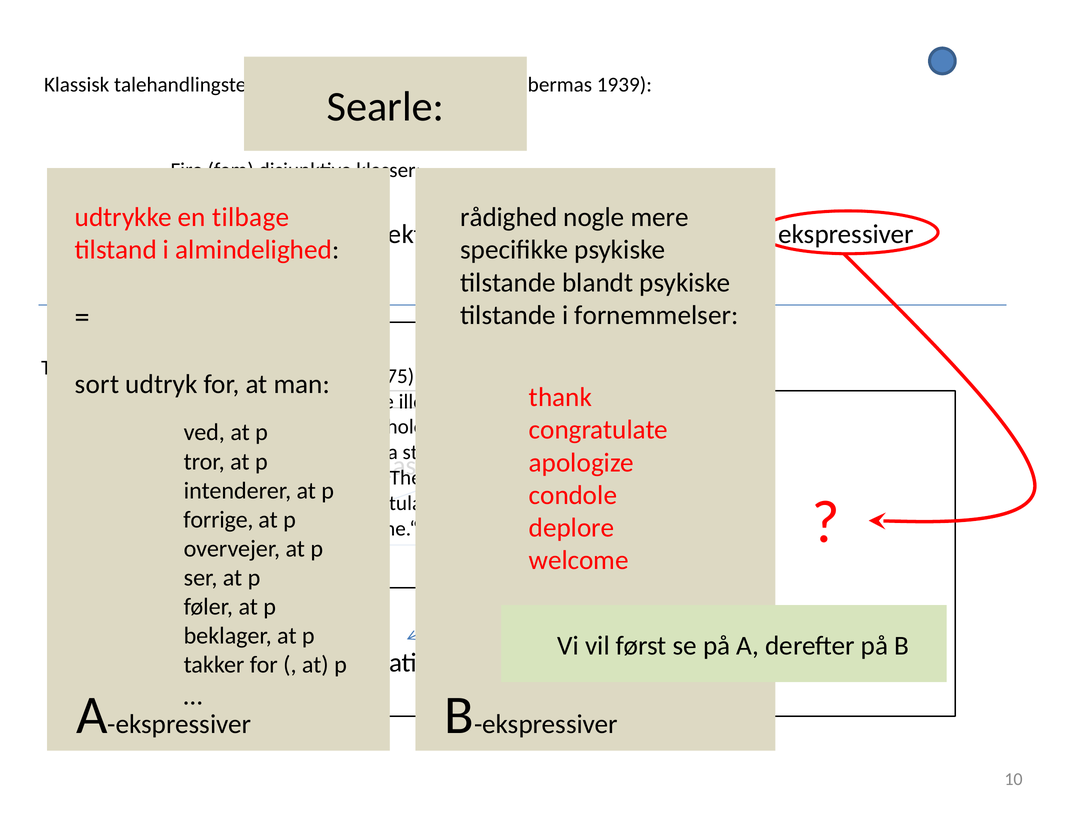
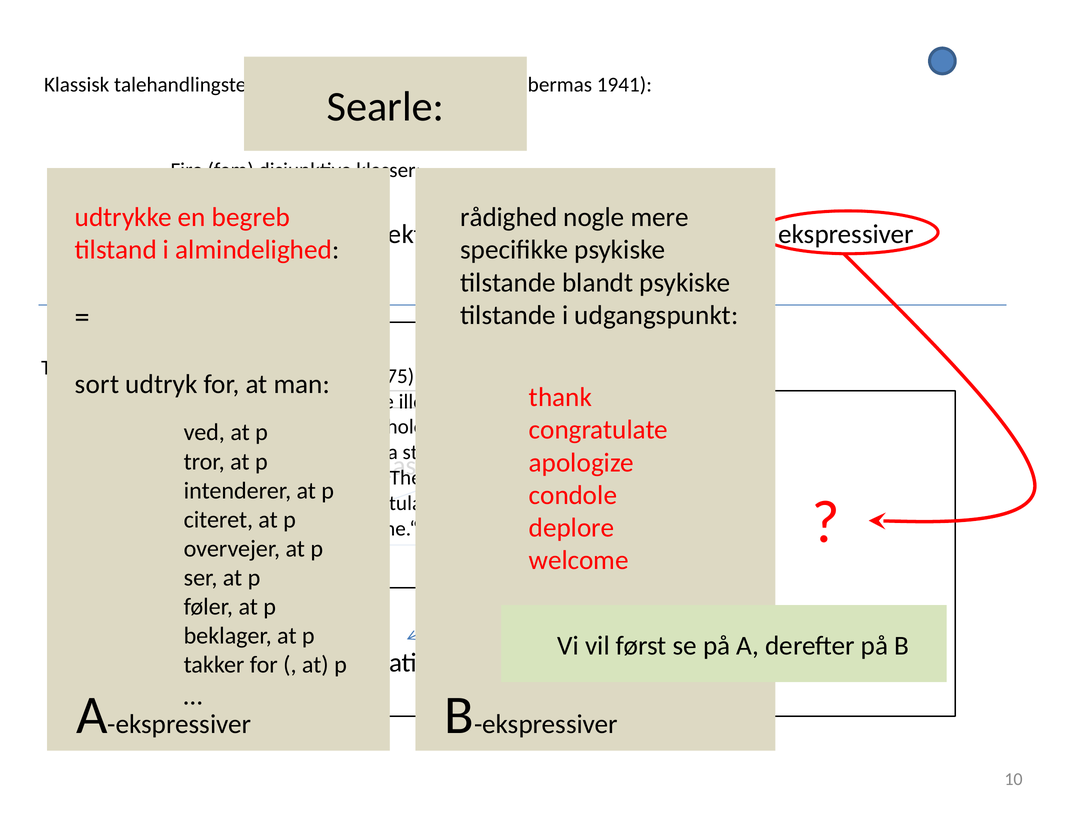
1939: 1939 -> 1941 (624, 85)
tilbage: tilbage -> begreb (251, 217)
fornemmelser: fornemmelser -> udgangspunkt (656, 315)
forrige: forrige -> citeret (218, 520)
